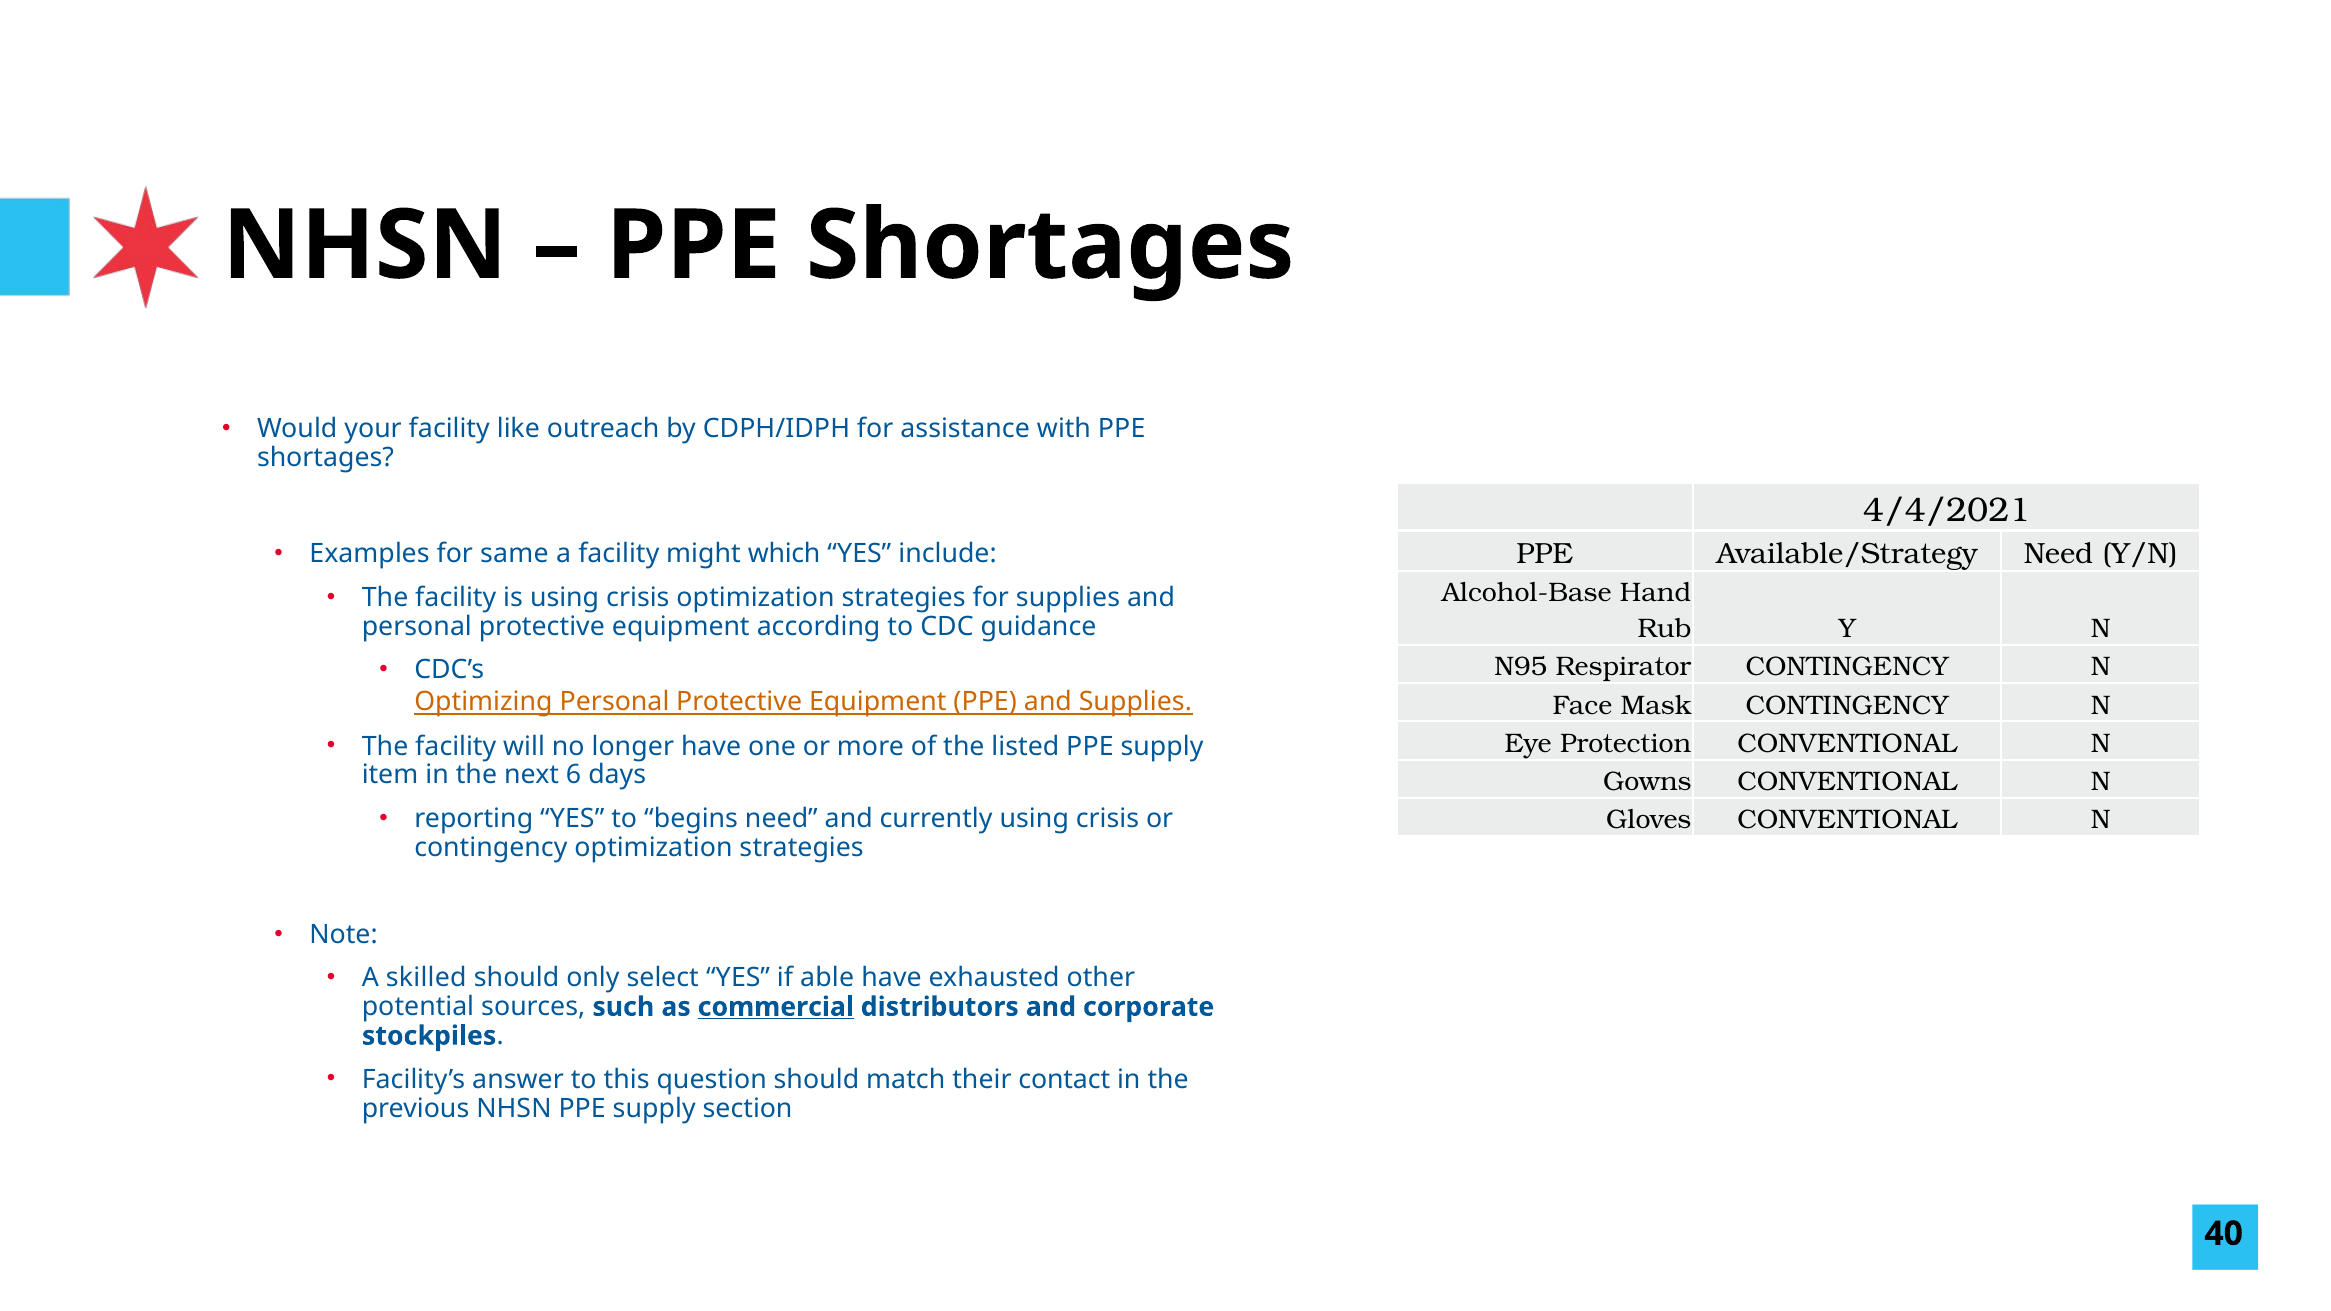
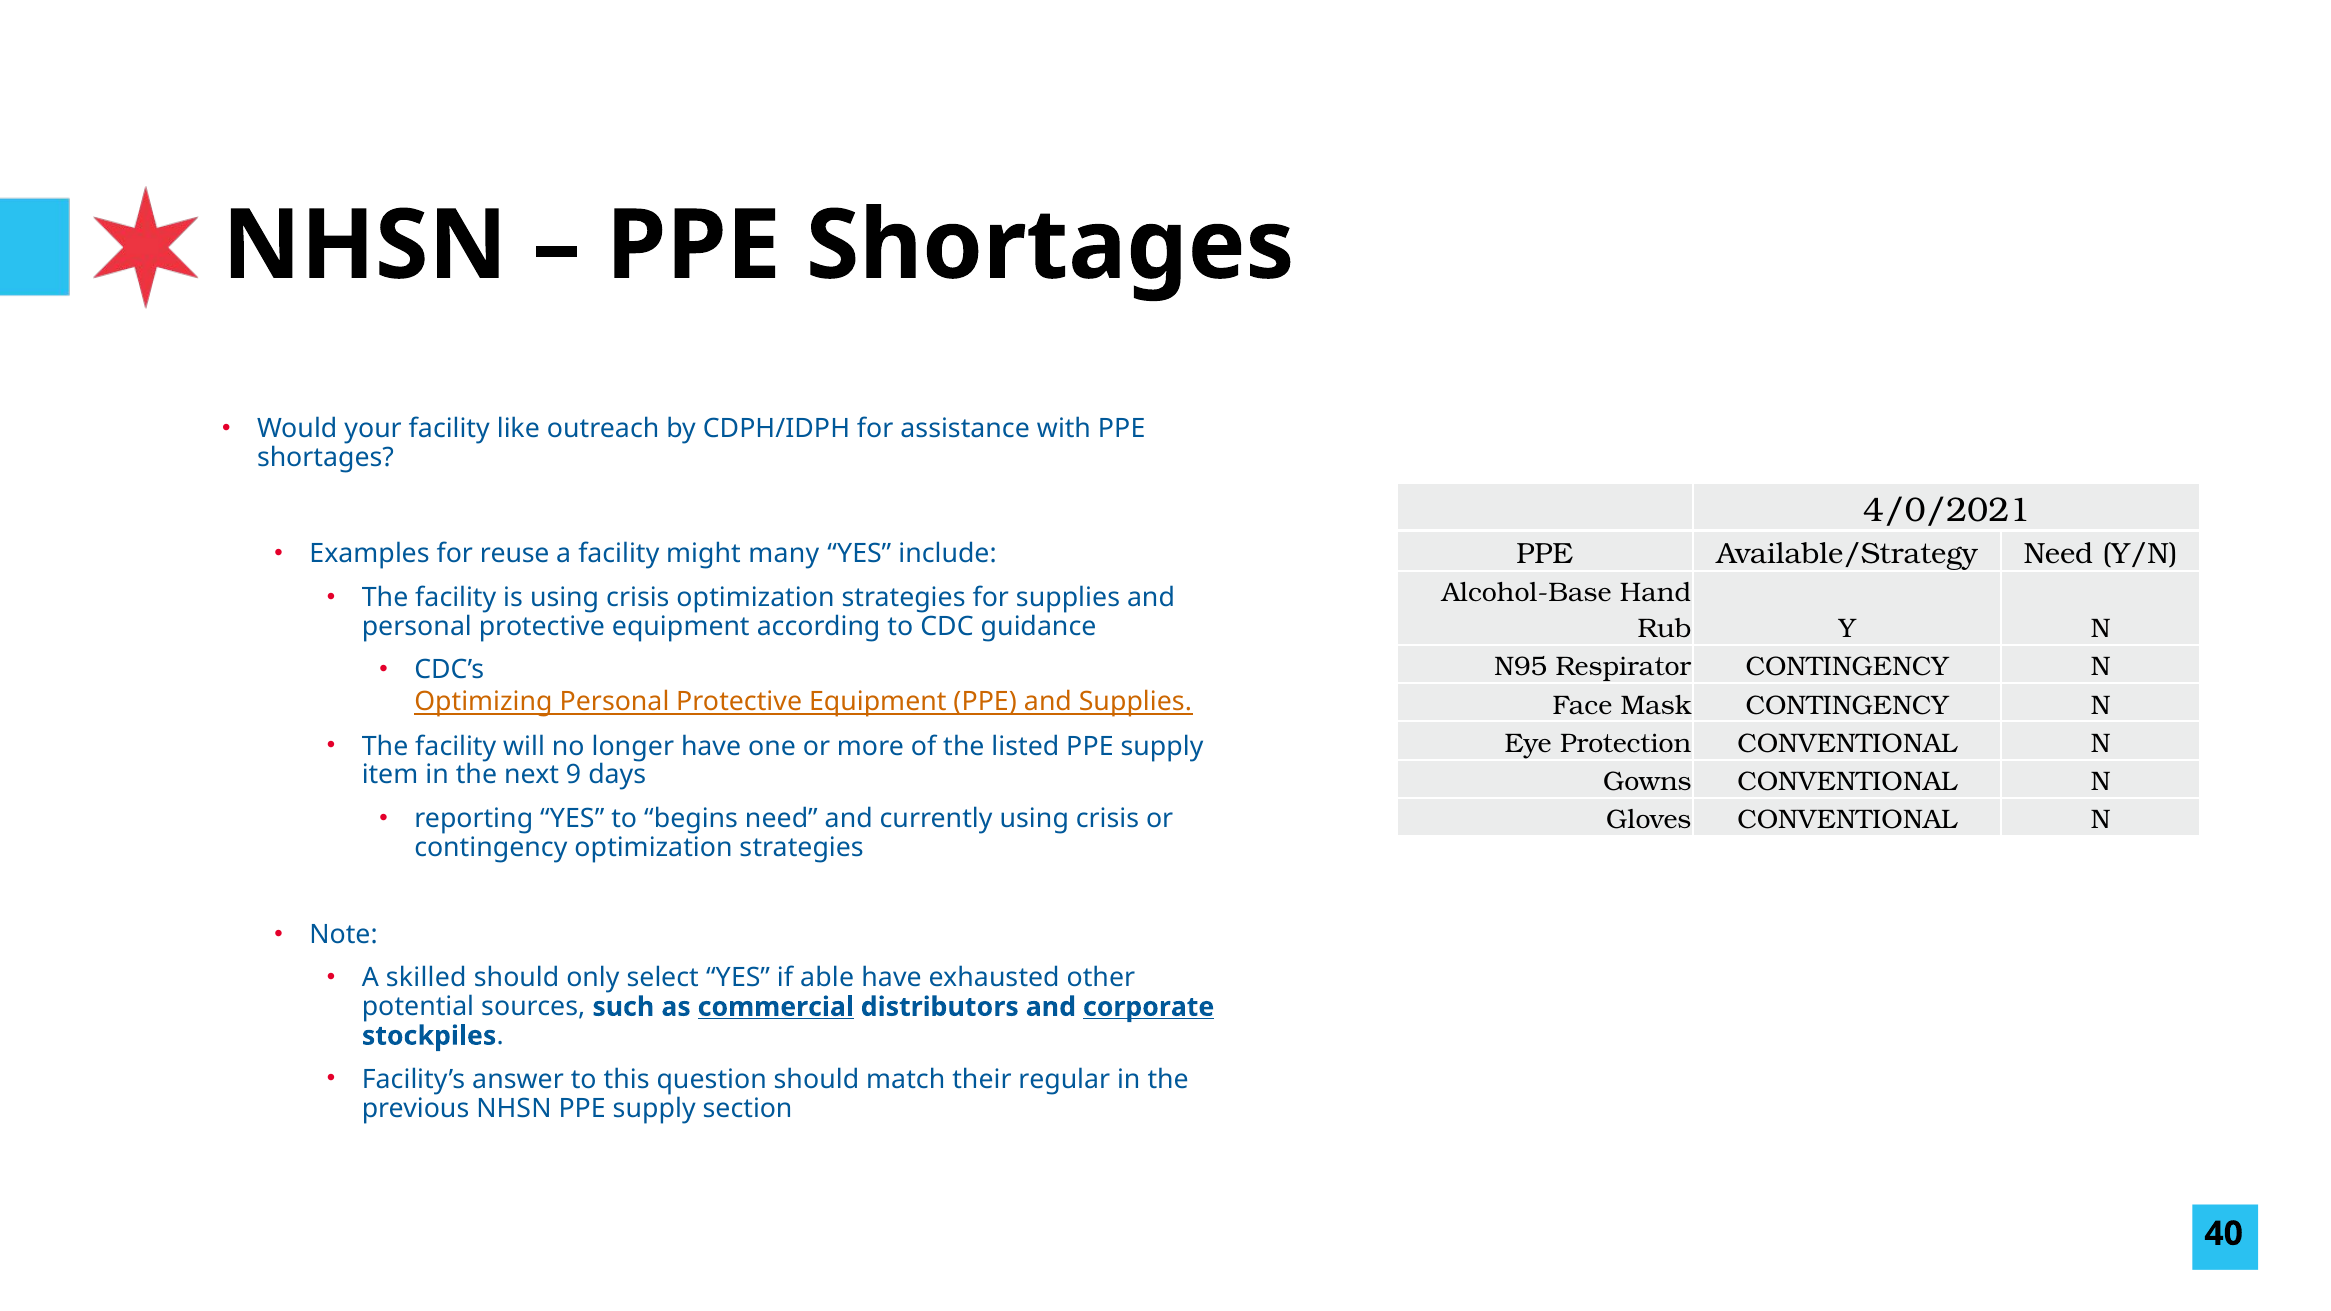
4/4/2021: 4/4/2021 -> 4/0/2021 (1947, 510)
same: same -> reuse (515, 554)
which: which -> many (784, 554)
6: 6 -> 9 (574, 775)
corporate underline: none -> present (1149, 1007)
contact: contact -> regular (1064, 1079)
